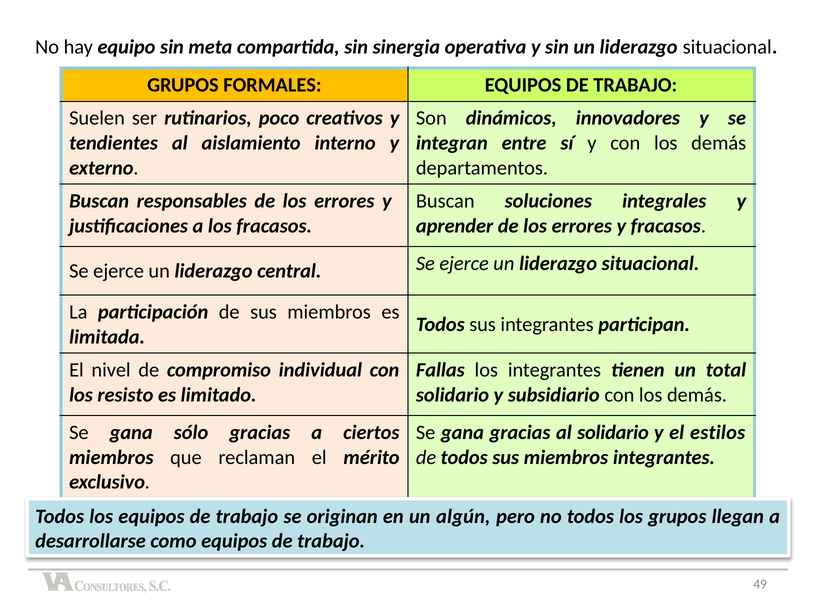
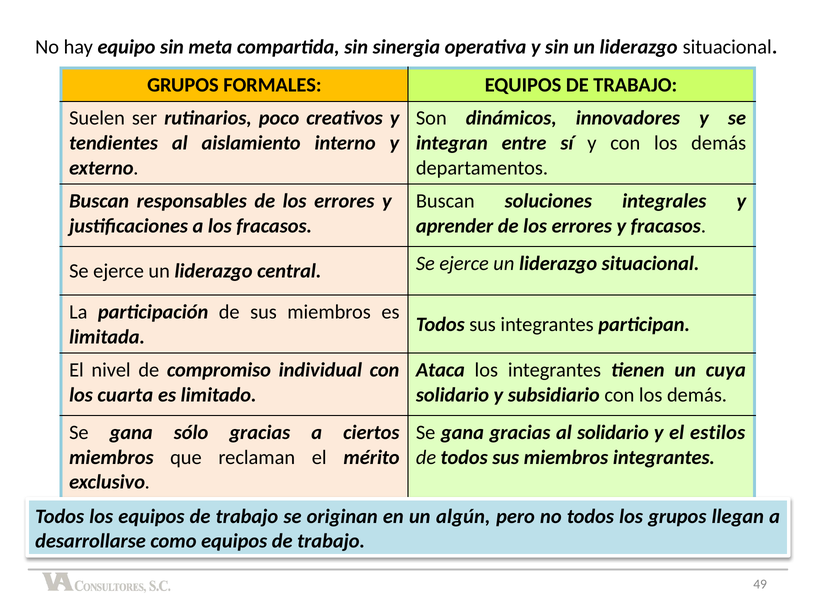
Fallas: Fallas -> Ataca (440, 370)
total: total -> cuya (726, 370)
resisto: resisto -> cuarta (125, 395)
